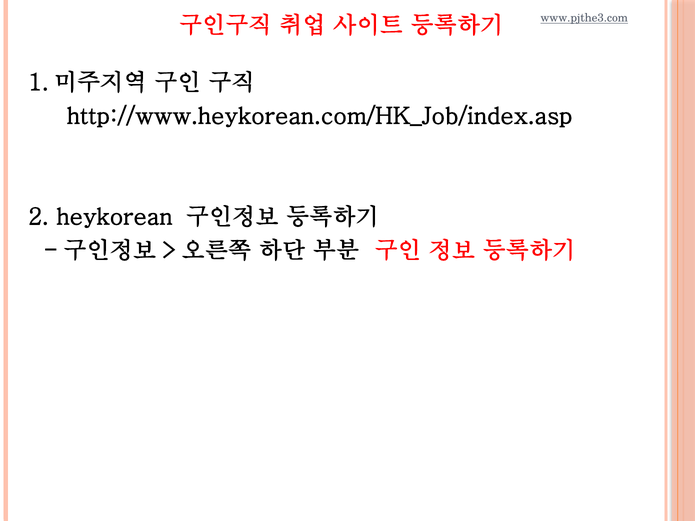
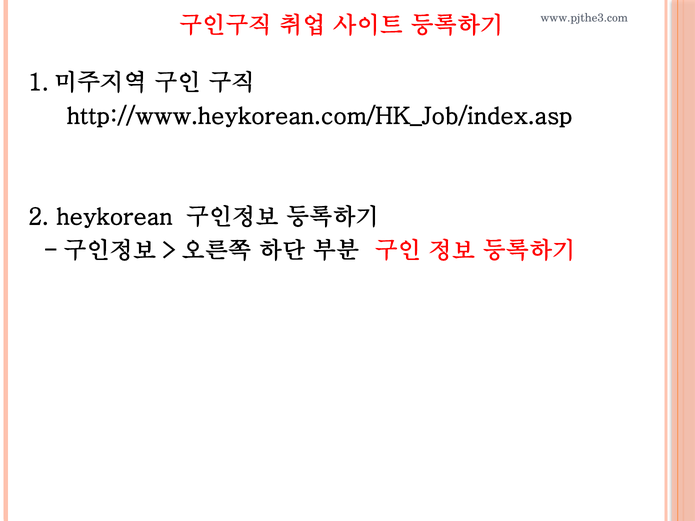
www.pjthe3.com underline: present -> none (584, 18)
